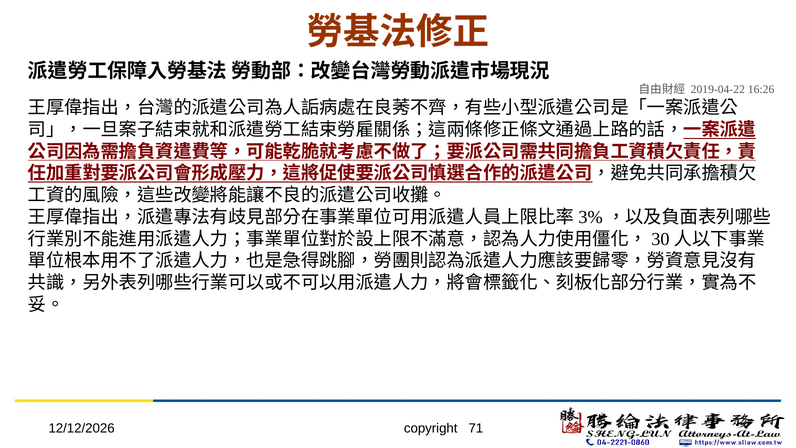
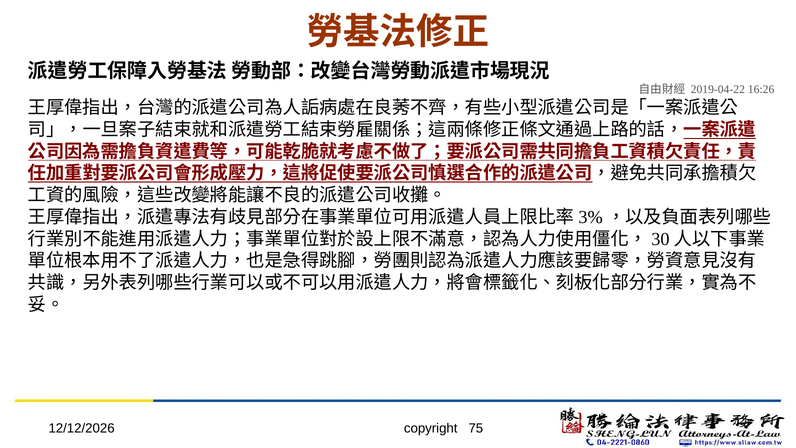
71: 71 -> 75 (476, 428)
